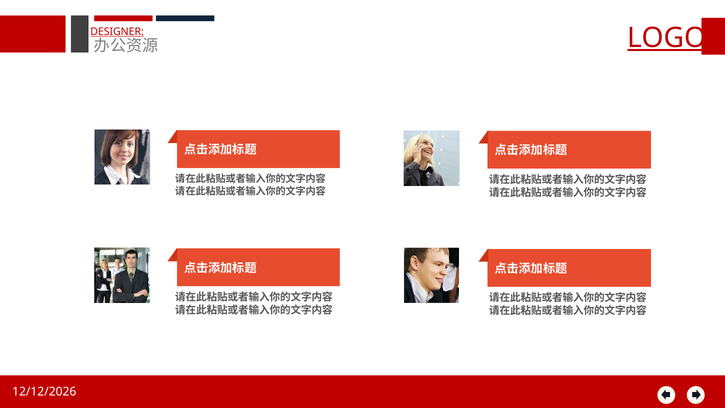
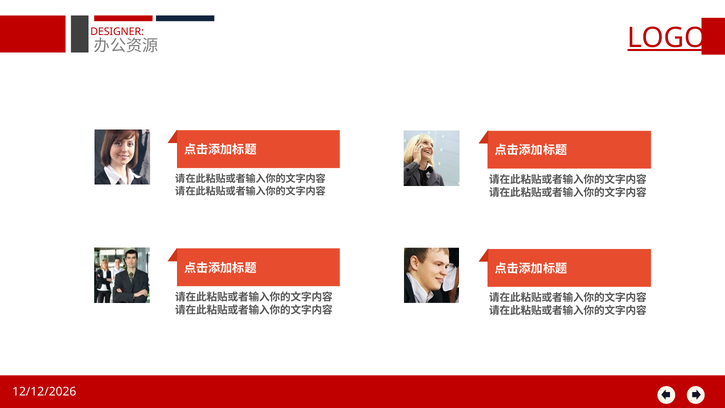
DESIGNER underline: present -> none (117, 32)
